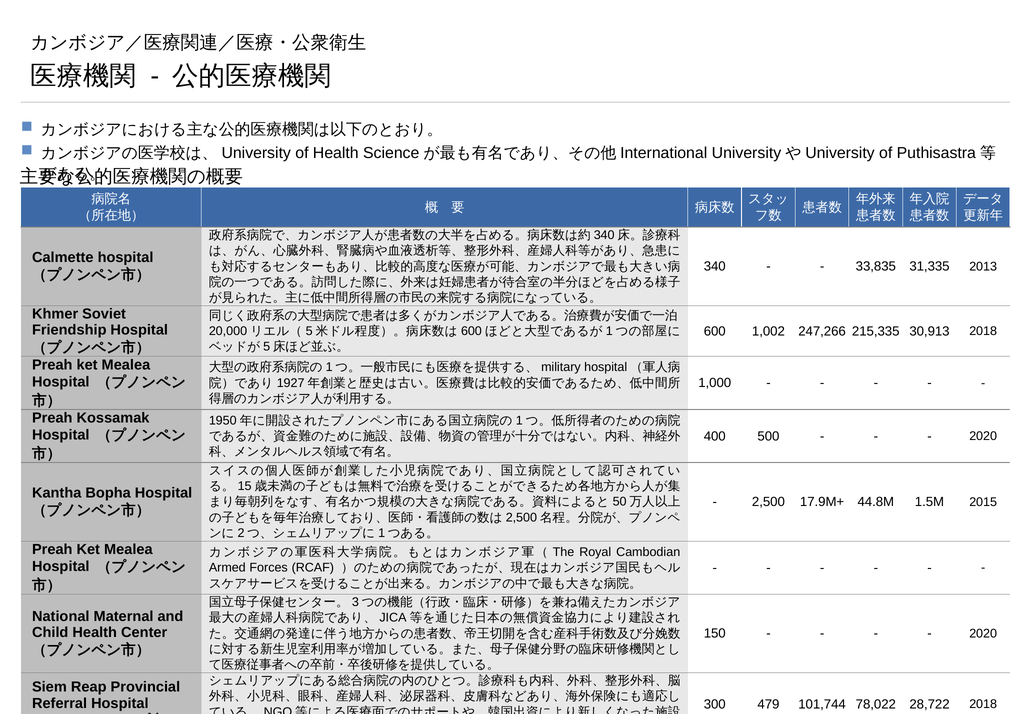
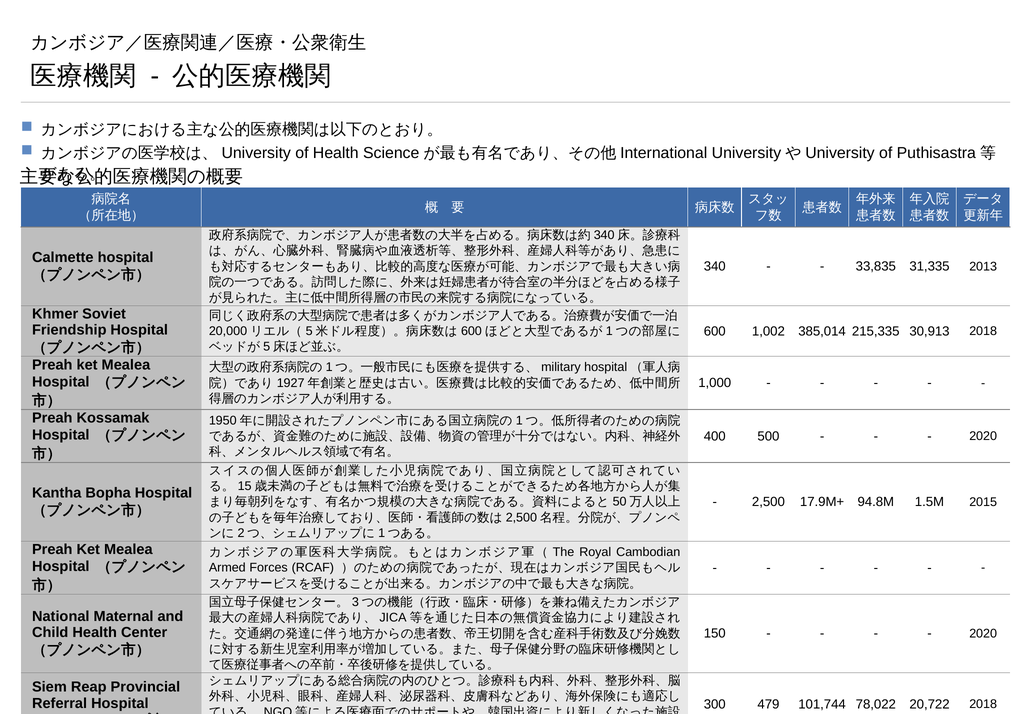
247,266: 247,266 -> 385,014 (822, 331)
44.8M: 44.8M -> 94.8M (876, 502)
28,722: 28,722 -> 20,722 (929, 704)
